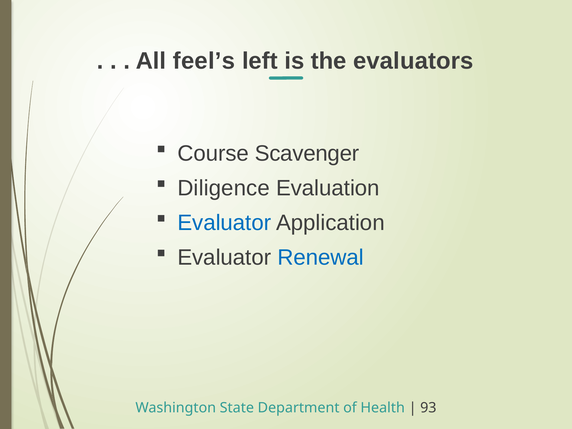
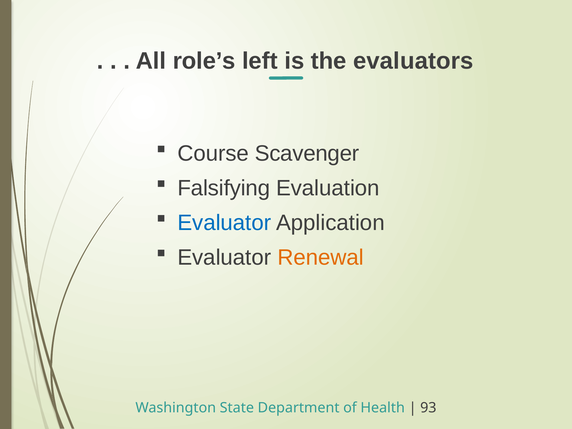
feel’s: feel’s -> role’s (204, 61)
Diligence: Diligence -> Falsifying (224, 188)
Renewal colour: blue -> orange (321, 257)
